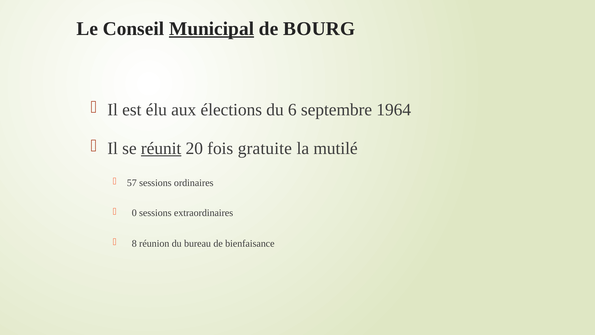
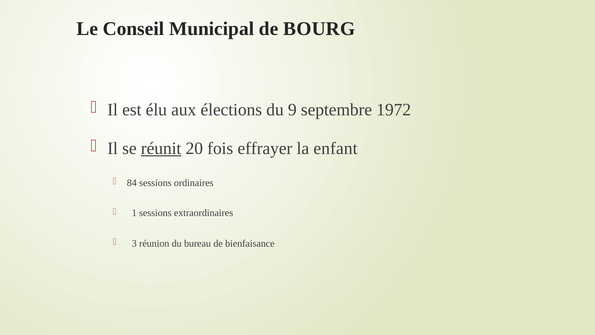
Municipal underline: present -> none (212, 29)
6: 6 -> 9 (292, 110)
1964: 1964 -> 1972 (394, 110)
gratuite: gratuite -> effrayer (265, 148)
mutilé: mutilé -> enfant (335, 148)
57: 57 -> 84 (132, 183)
0: 0 -> 1 (134, 213)
8: 8 -> 3 (134, 243)
